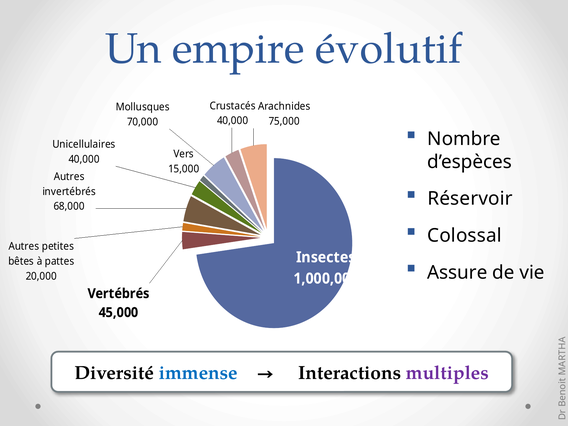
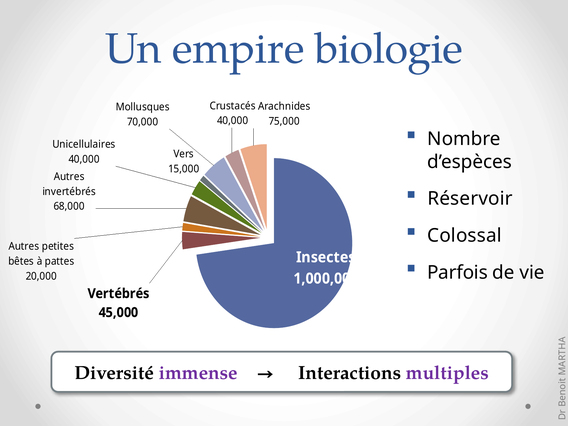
évolutif: évolutif -> biologie (389, 49)
Assure: Assure -> Parfois (457, 273)
immense colour: blue -> purple (198, 373)
